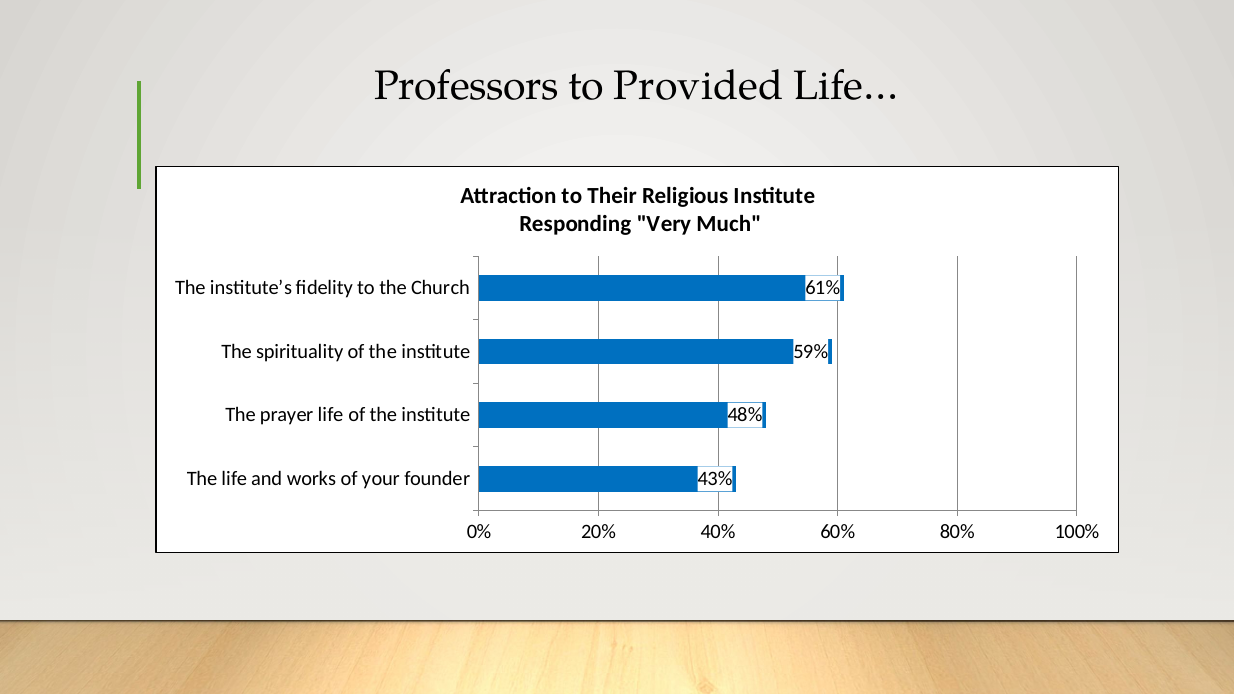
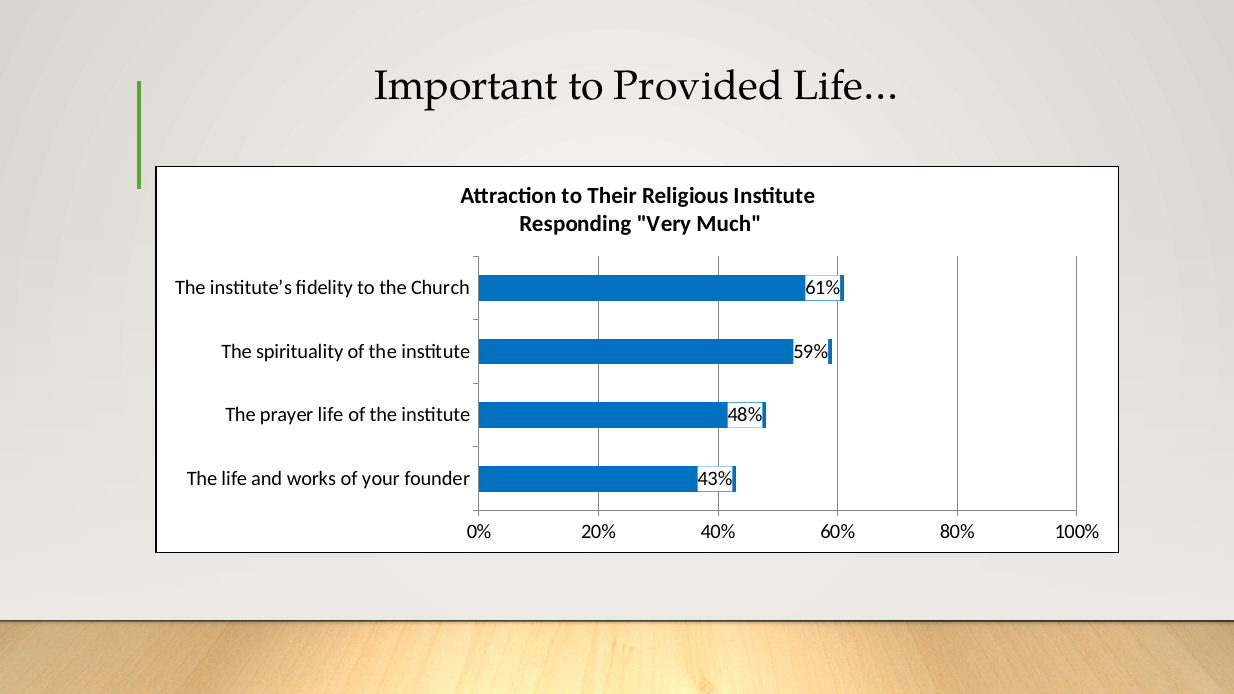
Professors: Professors -> Important (466, 86)
